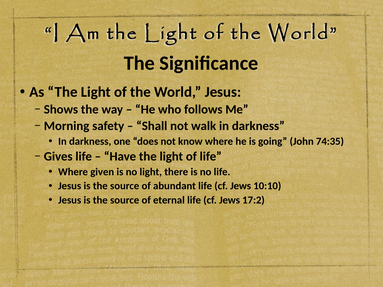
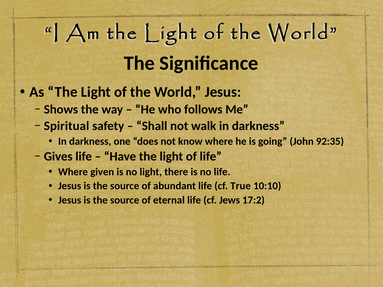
Morning: Morning -> Spiritual (67, 126)
74:35: 74:35 -> 92:35 (330, 141)
abundant life cf Jews: Jews -> True (241, 186)
